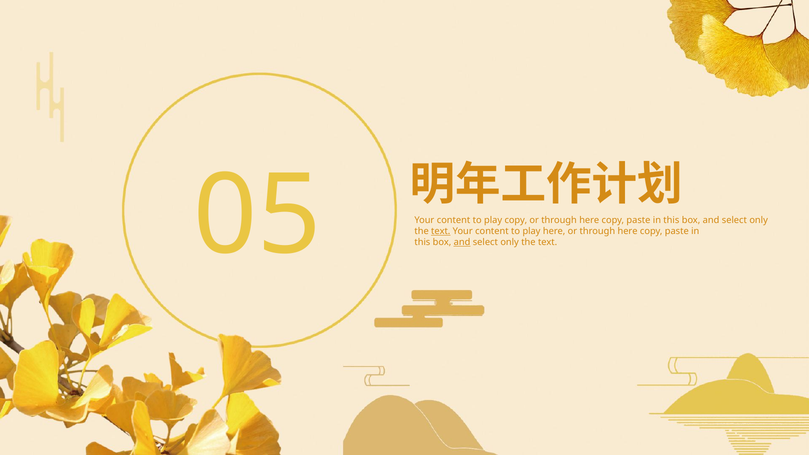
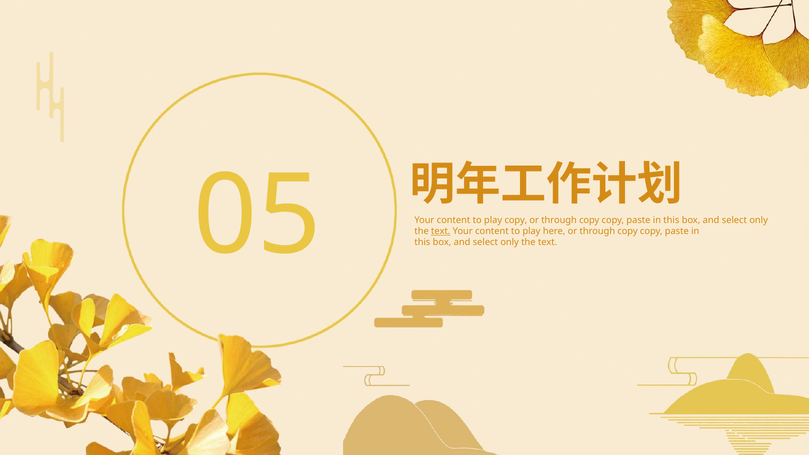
here: here -> copy (589, 220)
here or through here: here -> copy (628, 231)
and underline: present -> none (462, 242)
